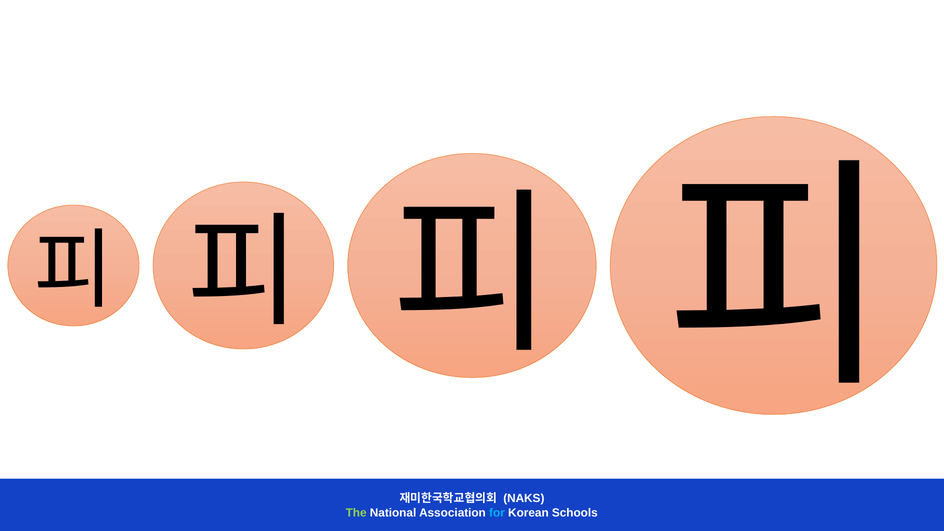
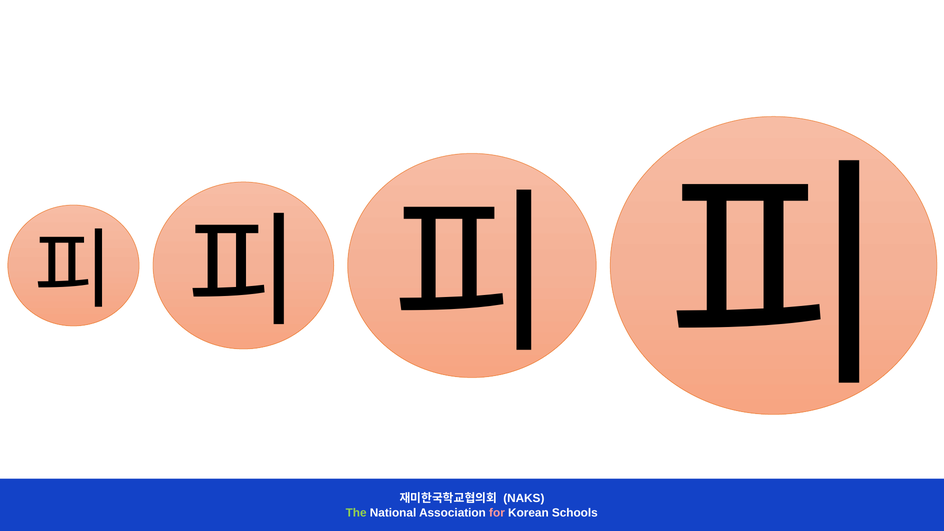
for colour: light blue -> pink (497, 513)
